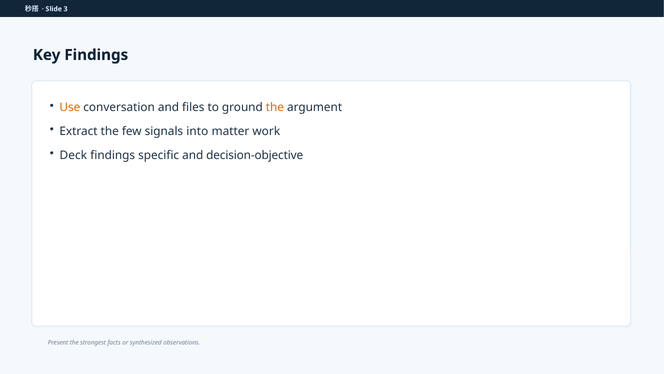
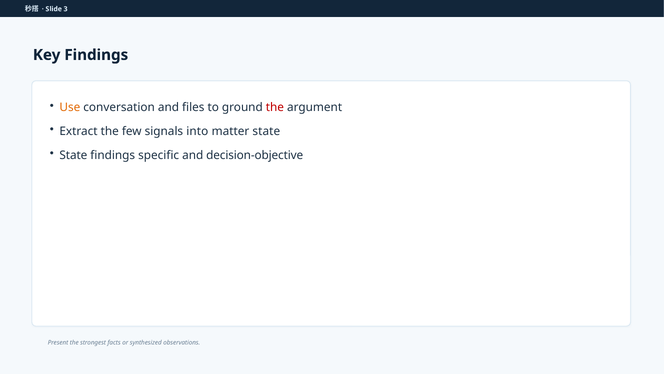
the colour: orange -> red (275, 107)
matter work: work -> state (266, 131)
Deck: Deck -> State (73, 155)
